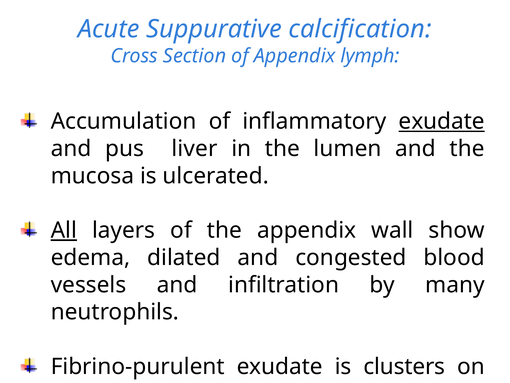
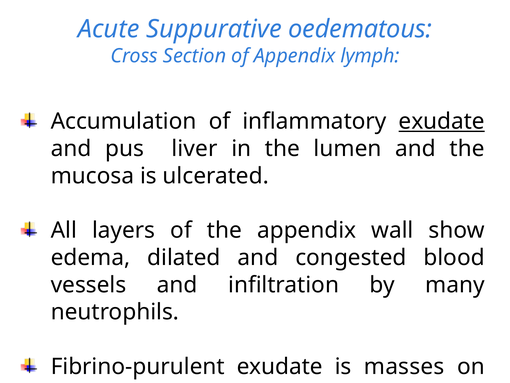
calcification: calcification -> oedematous (360, 29)
All underline: present -> none (64, 230)
clusters: clusters -> masses (404, 366)
